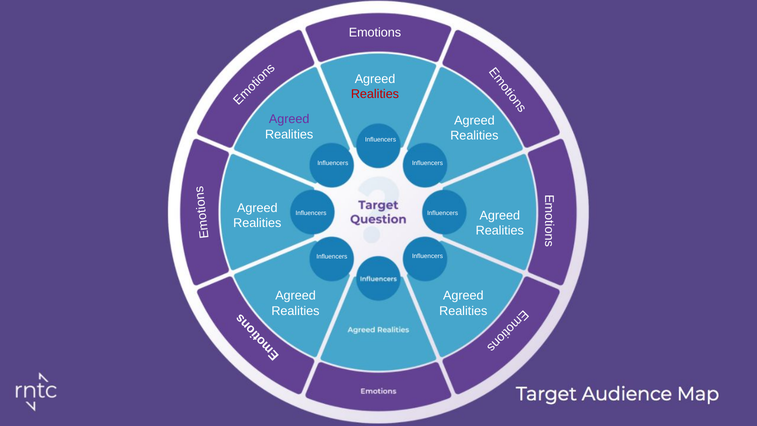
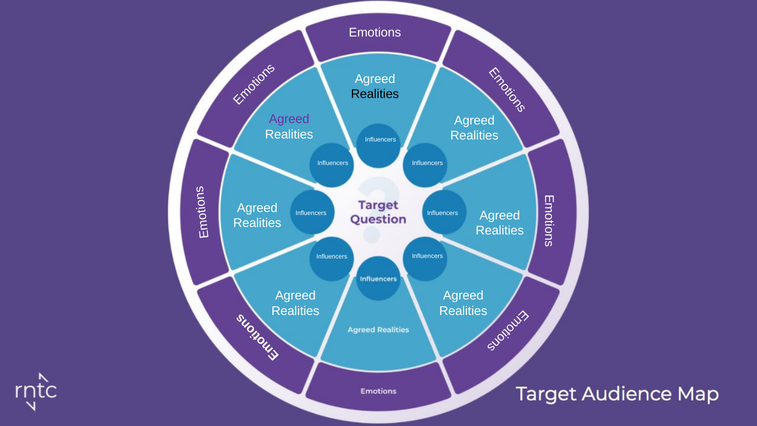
Realities colour: red -> black (375, 94)
